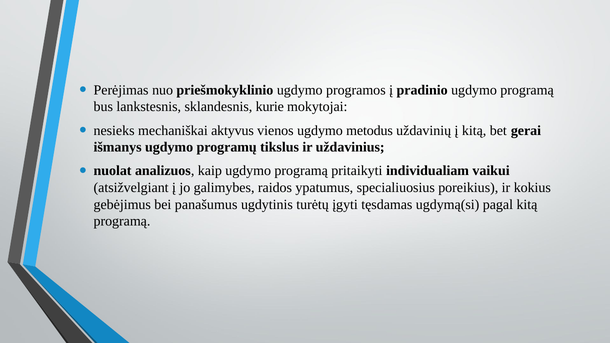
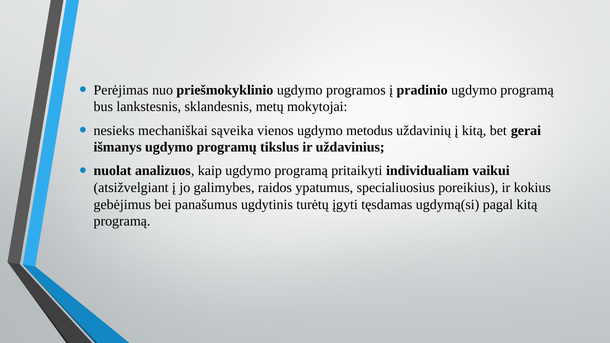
kurie: kurie -> metų (270, 107)
aktyvus: aktyvus -> sąveika (232, 131)
